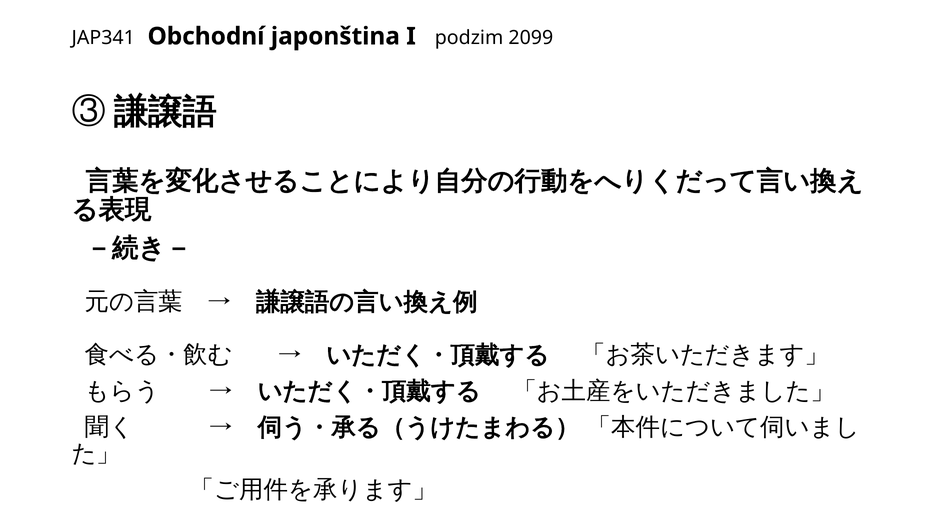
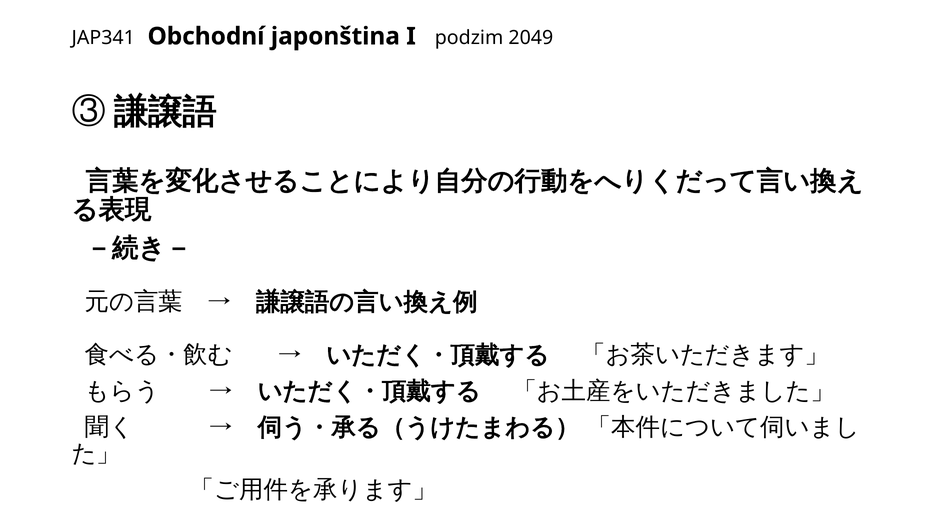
2099: 2099 -> 2049 (531, 38)
